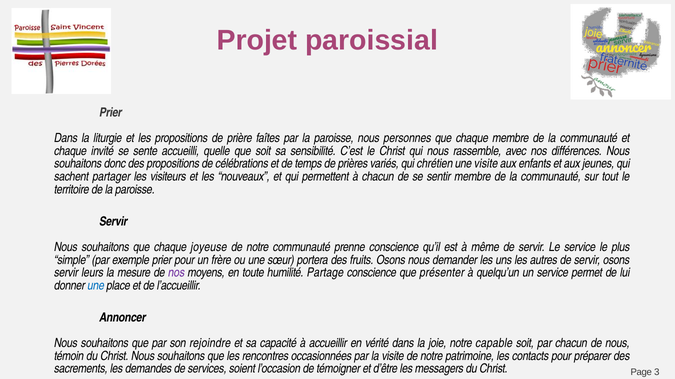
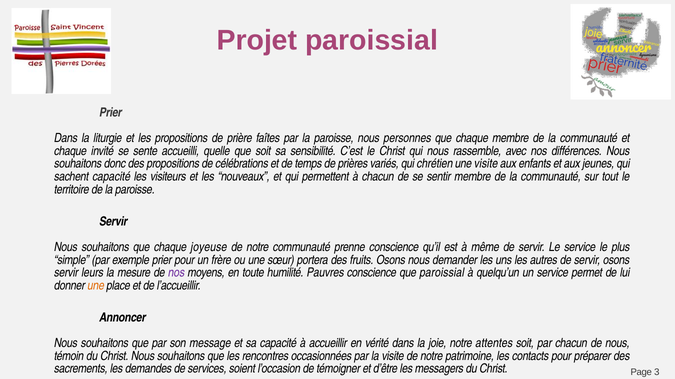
sachent partager: partager -> capacité (112, 177)
Partage: Partage -> Pauvres (325, 273)
que présenter: présenter -> paroissial (442, 273)
une colour: blue -> orange (96, 286)
rejoindre: rejoindre -> message (210, 344)
capable: capable -> attentes (494, 344)
